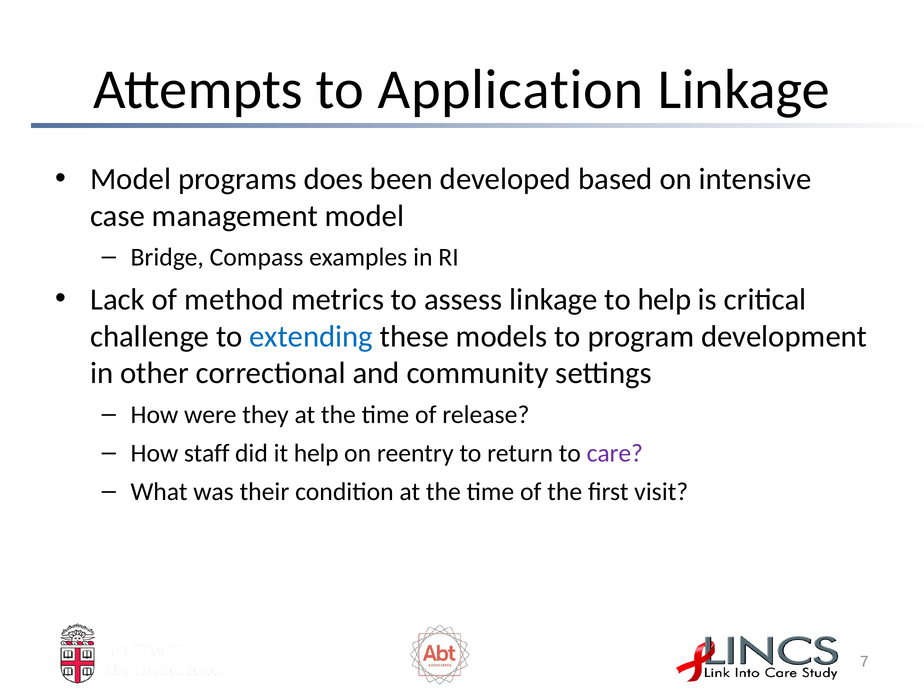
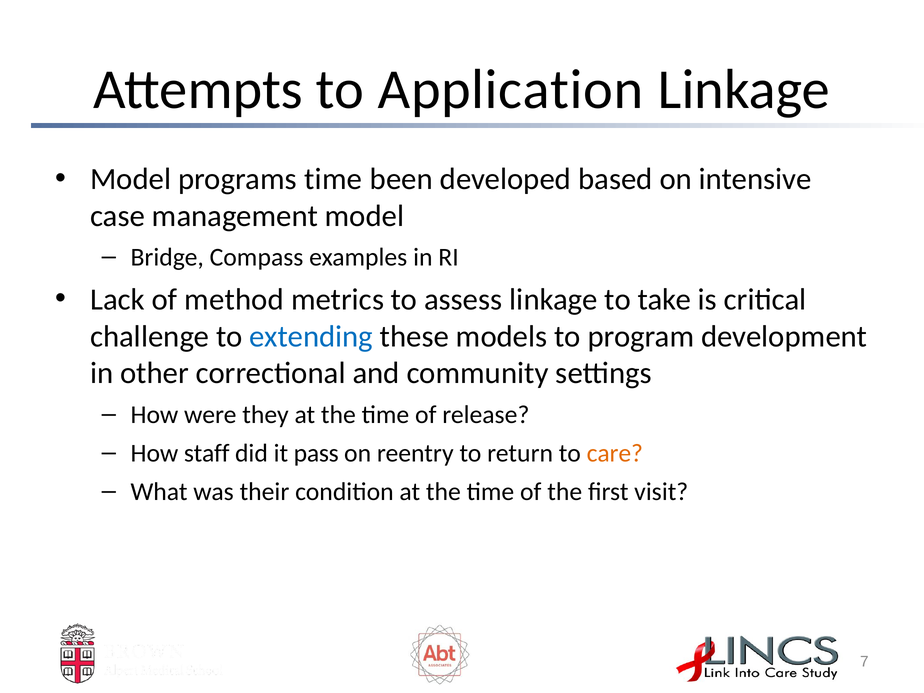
programs does: does -> time (333, 179)
to help: help -> take (664, 299)
it help: help -> pass (316, 453)
care colour: purple -> orange (615, 453)
